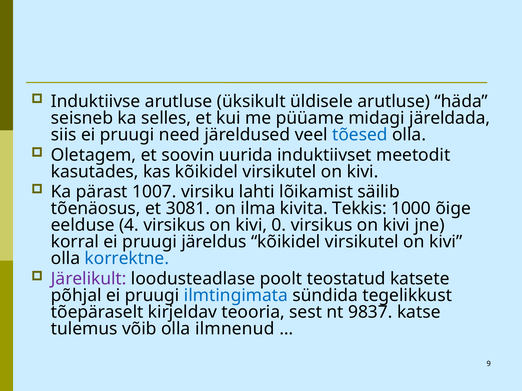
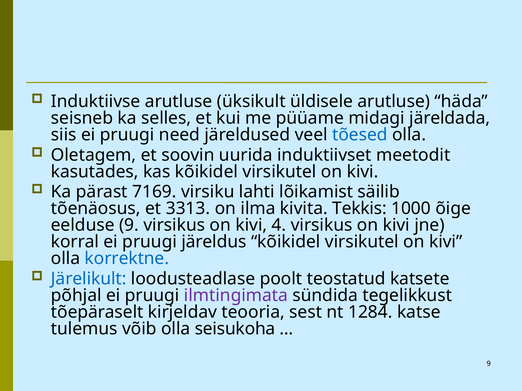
1007: 1007 -> 7169 (154, 192)
3081: 3081 -> 3313 (188, 209)
eelduse 4: 4 -> 9 (129, 225)
0: 0 -> 4 (279, 225)
Järelikult colour: purple -> blue (89, 279)
ilmtingimata colour: blue -> purple (236, 296)
9837: 9837 -> 1284 (370, 312)
ilmnenud: ilmnenud -> seisukoha (235, 329)
